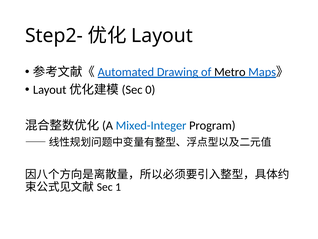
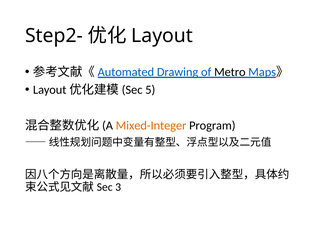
0: 0 -> 5 (150, 90)
Mixed-Integer colour: blue -> orange (151, 125)
1: 1 -> 3 (118, 187)
